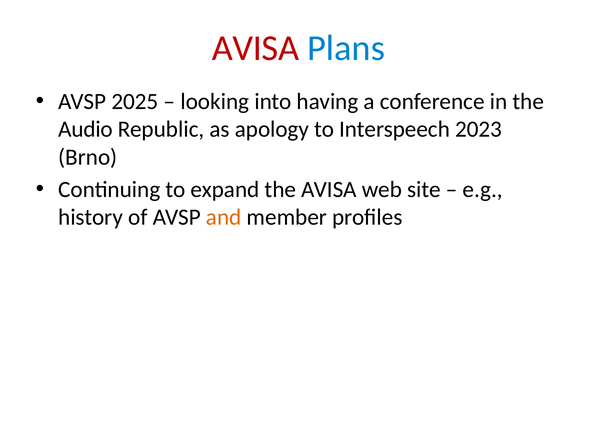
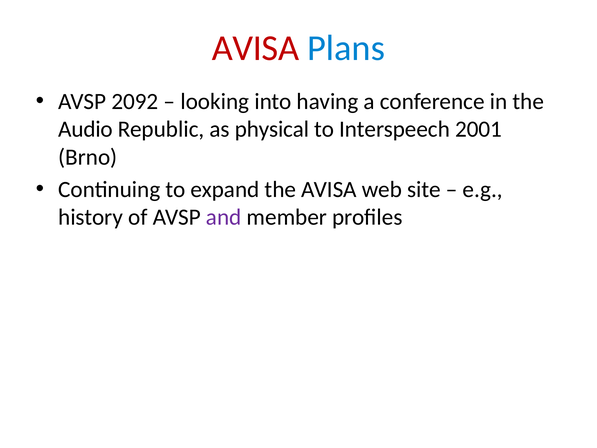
2025: 2025 -> 2092 (135, 101)
apology: apology -> physical (272, 129)
2023: 2023 -> 2001 (479, 129)
and colour: orange -> purple (224, 217)
